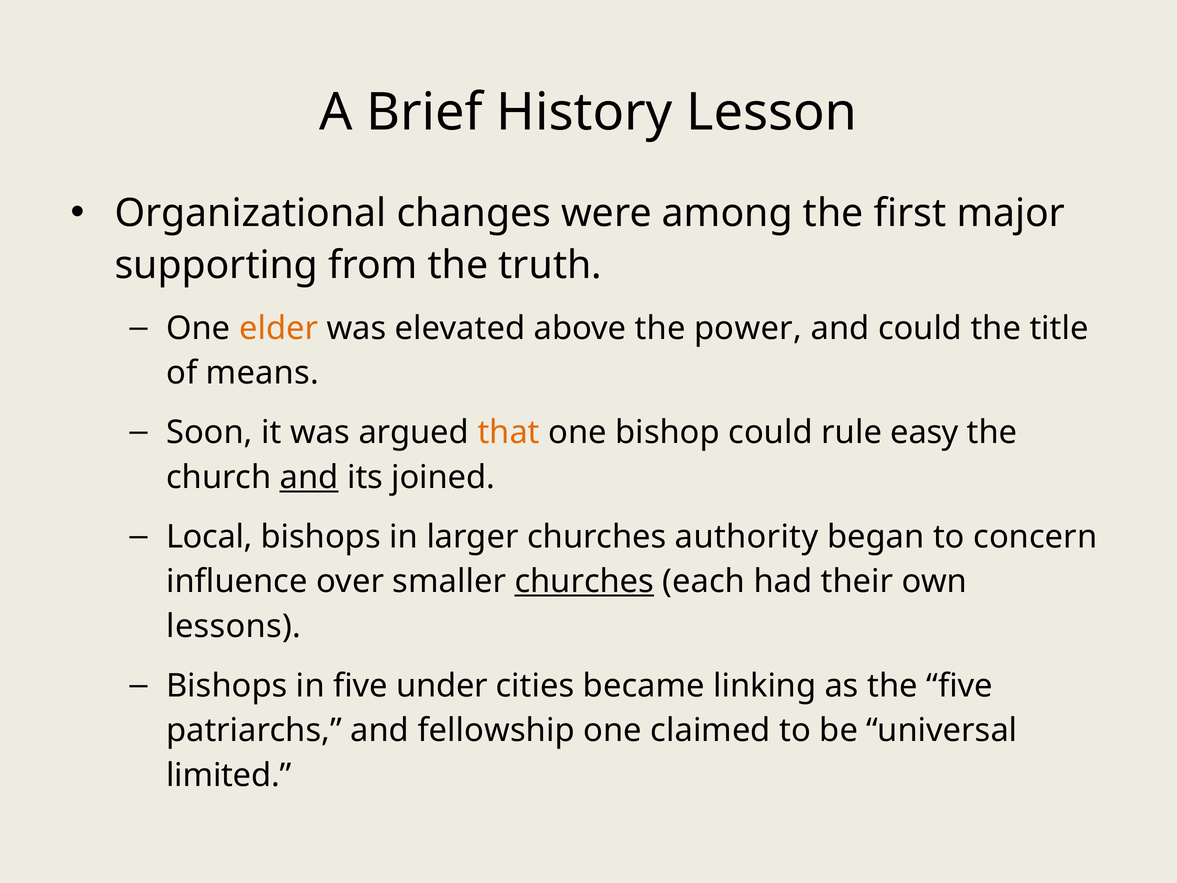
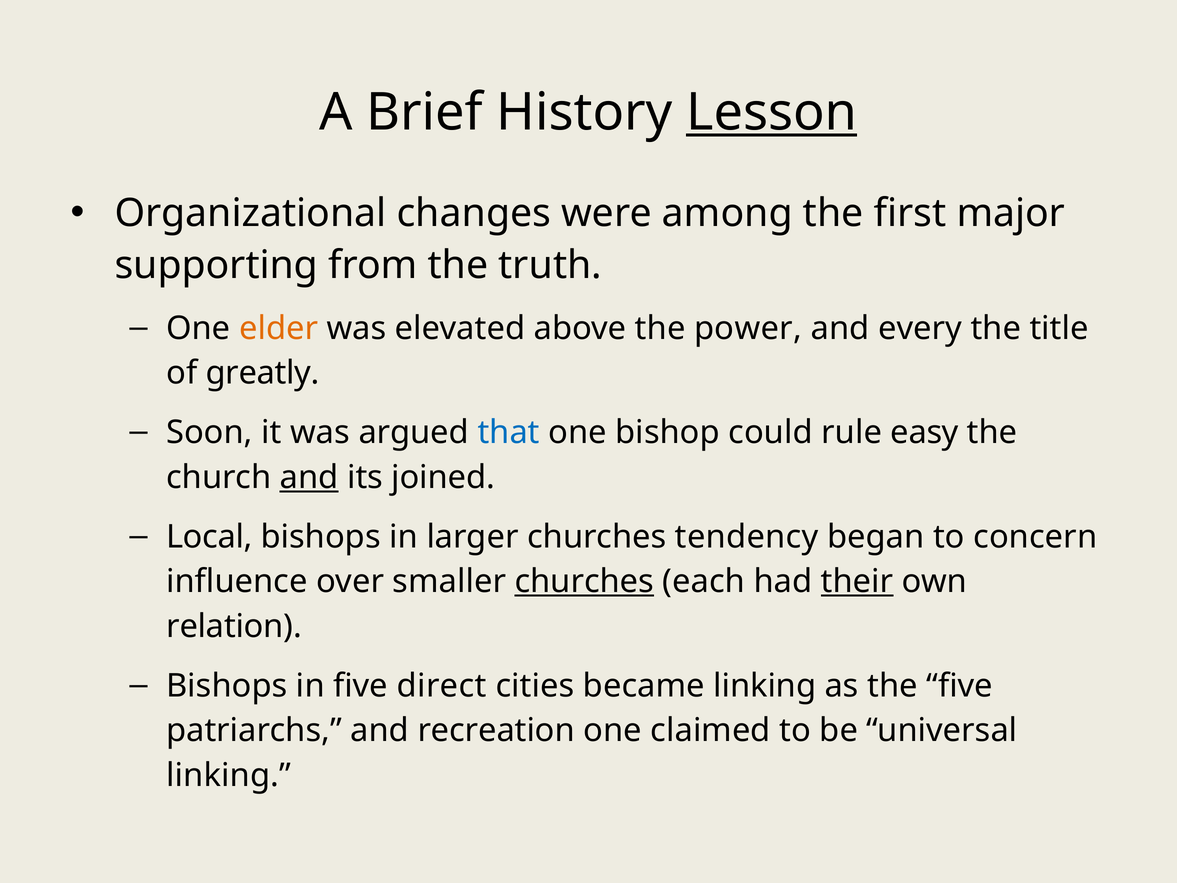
Lesson underline: none -> present (772, 113)
and could: could -> every (920, 328)
means: means -> greatly (263, 373)
that colour: orange -> blue (509, 432)
authority: authority -> tendency (747, 537)
their underline: none -> present (857, 581)
lessons: lessons -> relation (234, 626)
under: under -> direct (442, 686)
fellowship: fellowship -> recreation (496, 730)
limited: limited -> linking (229, 775)
